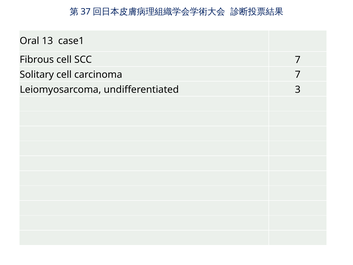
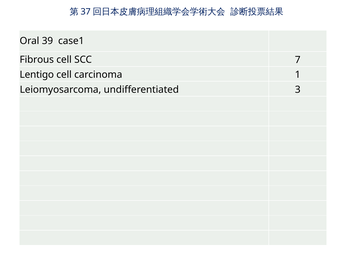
13: 13 -> 39 (47, 41)
Solitary: Solitary -> Lentigo (37, 75)
carcinoma 7: 7 -> 1 (298, 75)
